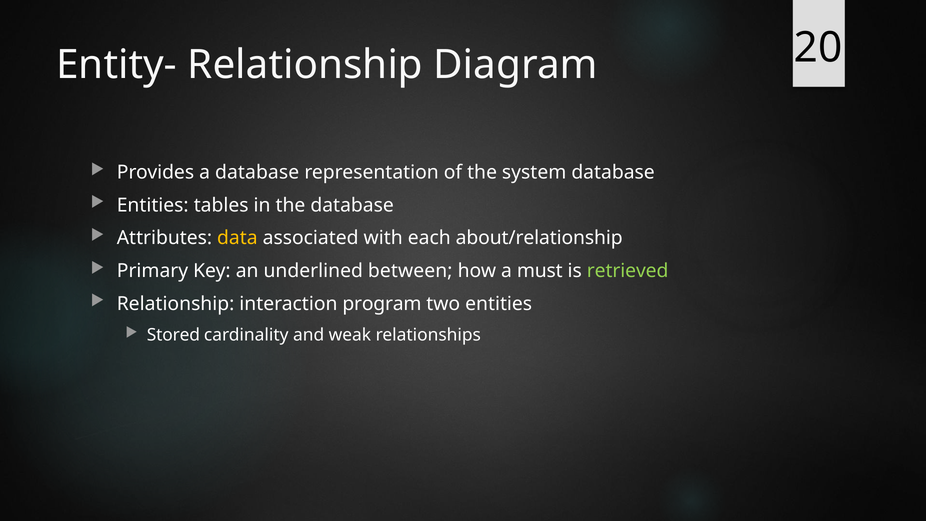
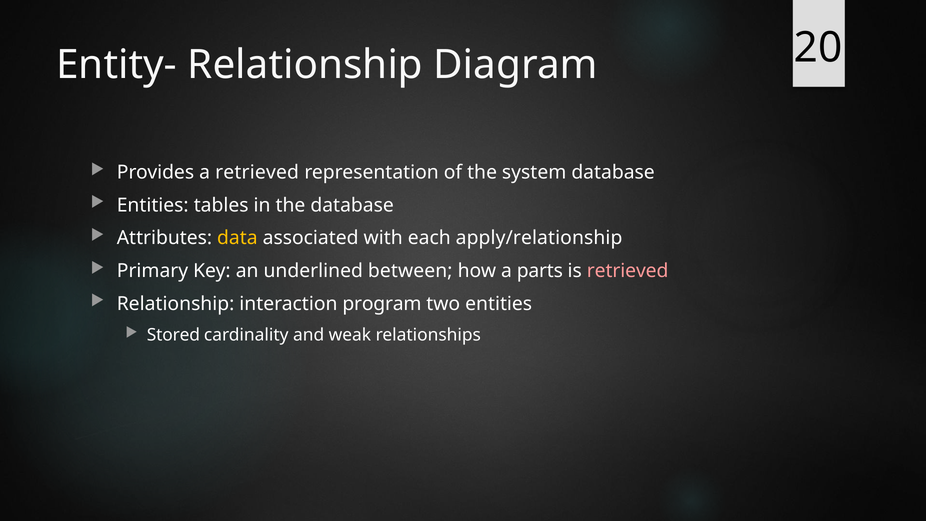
a database: database -> retrieved (257, 172)
about/relationship: about/relationship -> apply/relationship (539, 238)
must: must -> parts (540, 271)
retrieved colour: light green -> pink (628, 271)
